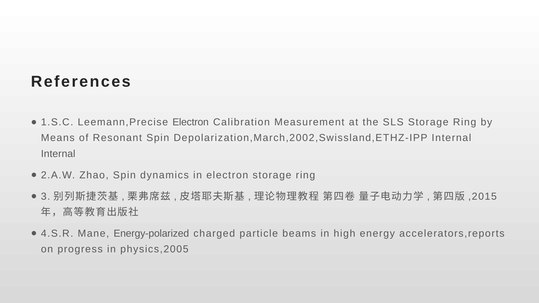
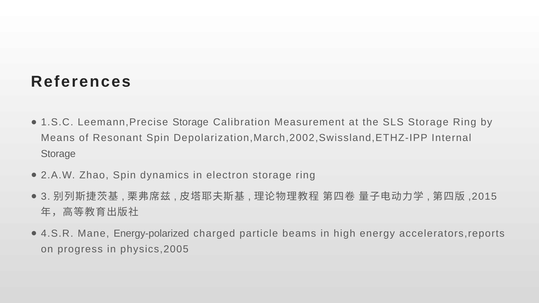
Leemann,Precise Electron: Electron -> Storage (190, 122)
Internal: Internal -> Storage (58, 154)
